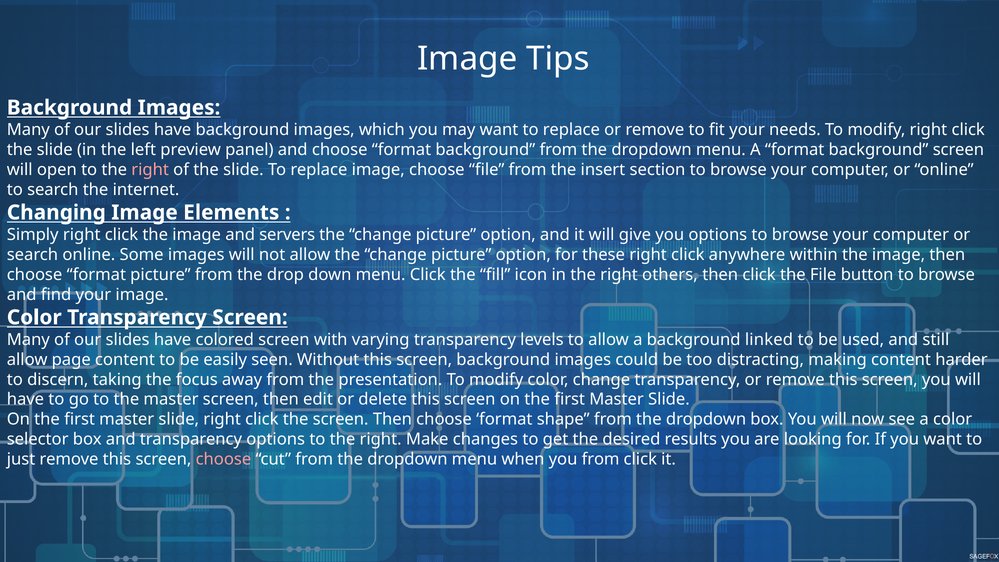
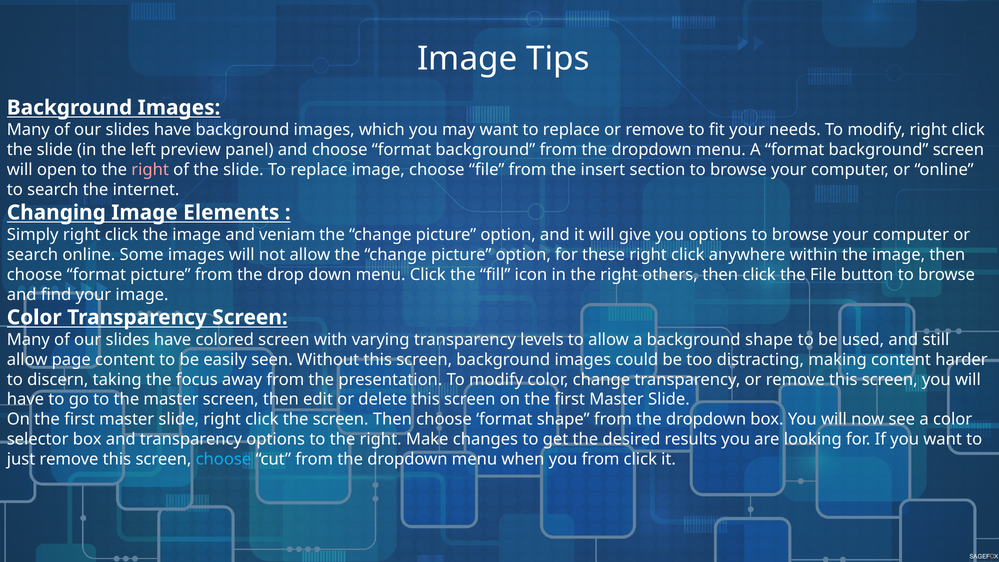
servers: servers -> veniam (287, 235)
background linked: linked -> shape (769, 340)
choose colour: pink -> light blue (223, 459)
